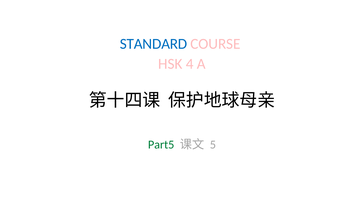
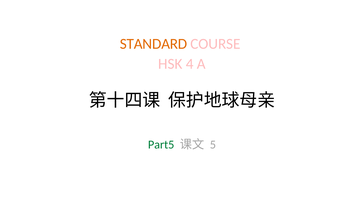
STANDARD colour: blue -> orange (154, 44)
